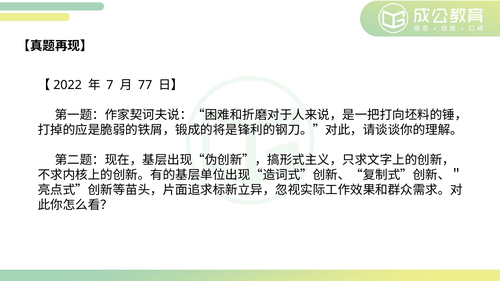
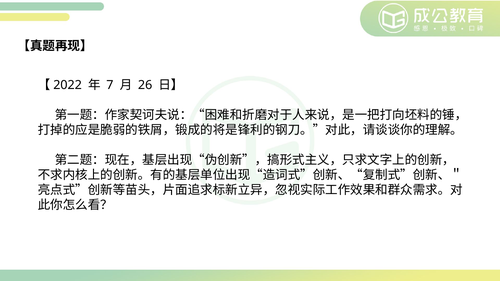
77: 77 -> 26 (145, 85)
